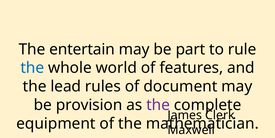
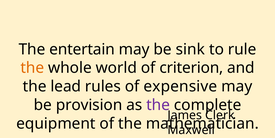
part: part -> sink (190, 49)
the colour: blue -> orange (32, 68)
features: features -> criterion (191, 68)
document: document -> expensive (180, 86)
